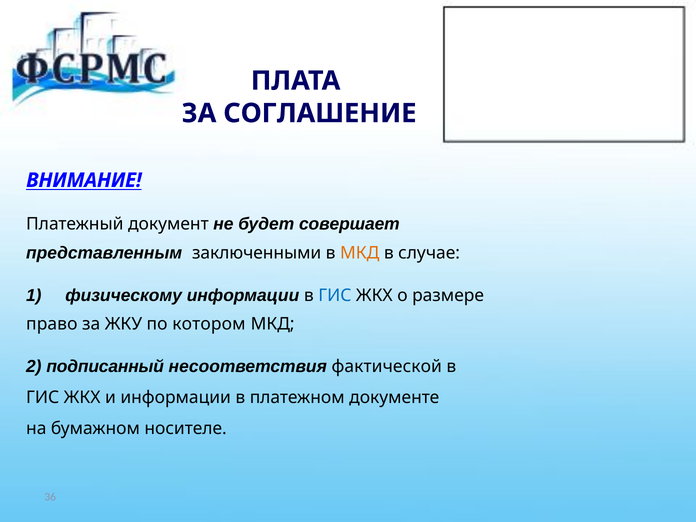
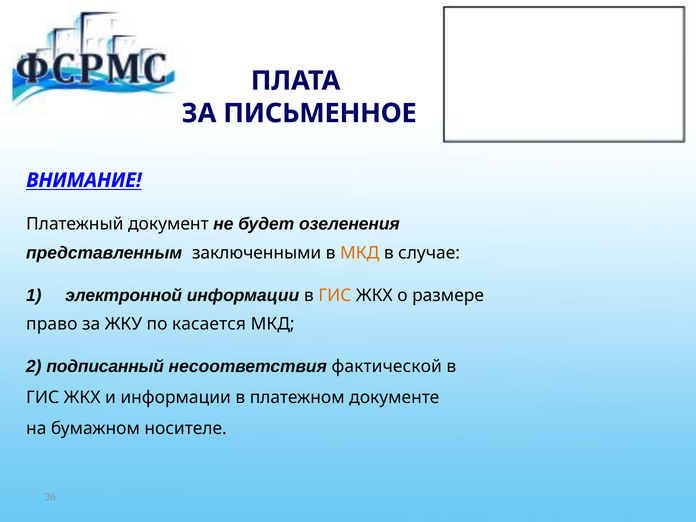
СОГЛАШЕНИЕ: СОГЛАШЕНИЕ -> ПИСЬМЕННОЕ (320, 113)
совершает: совершает -> озеленения (349, 224)
физическому: физическому -> электронной (124, 295)
ГИС colour: blue -> orange (335, 295)
котором: котором -> касается (209, 324)
